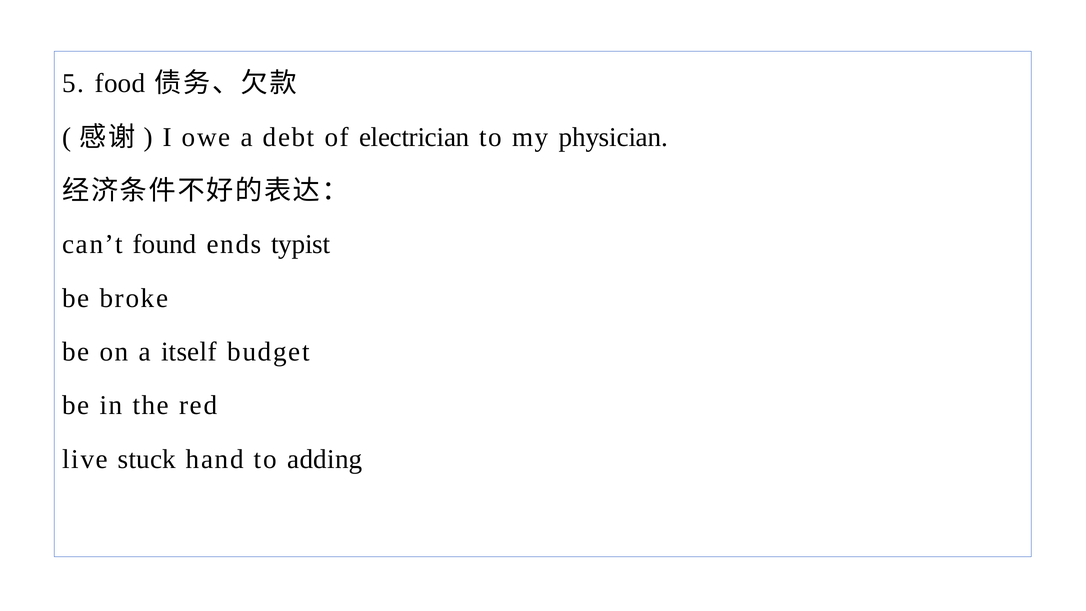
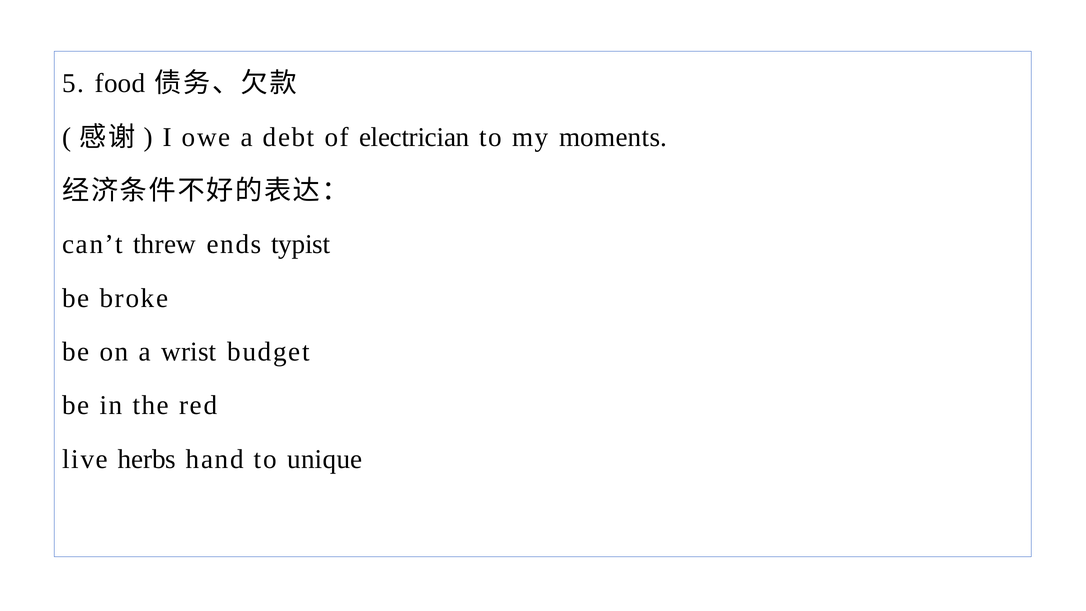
physician: physician -> moments (613, 137)
found: found -> threw (165, 244)
itself: itself -> wrist (189, 352)
stuck: stuck -> herbs (147, 459)
adding: adding -> unique (325, 459)
